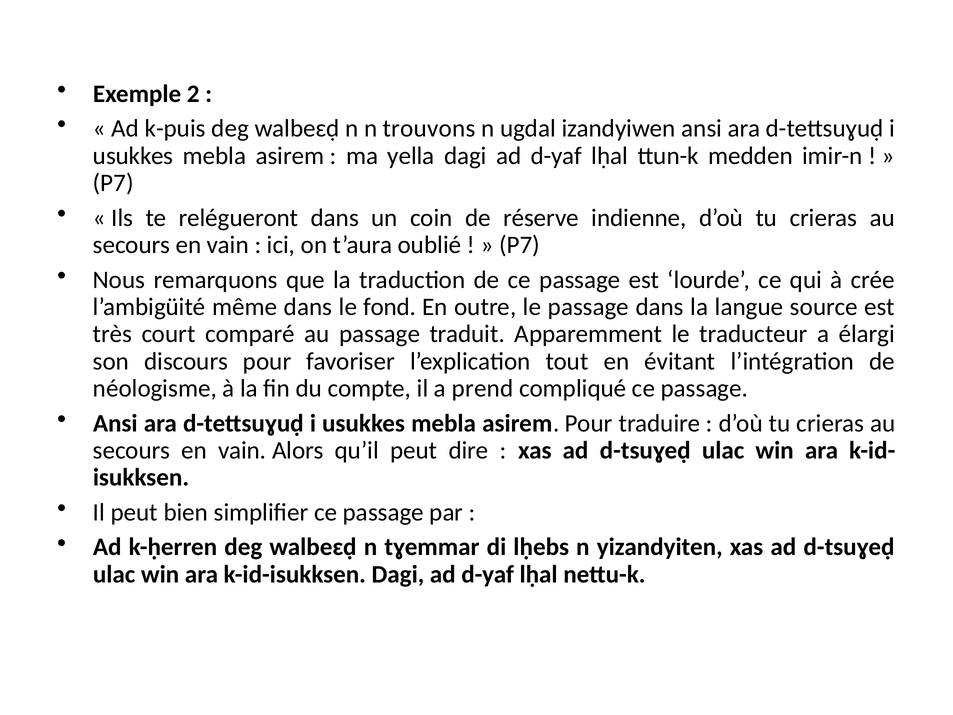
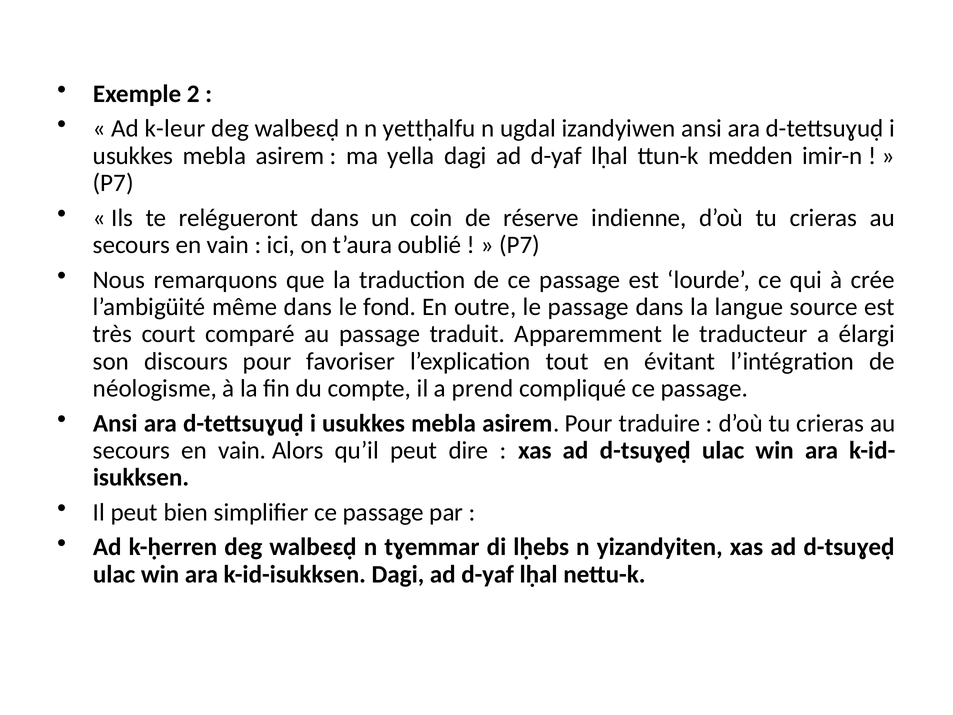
k-puis: k-puis -> k-leur (175, 129)
trouvons: trouvons -> yettḥalfu (429, 129)
